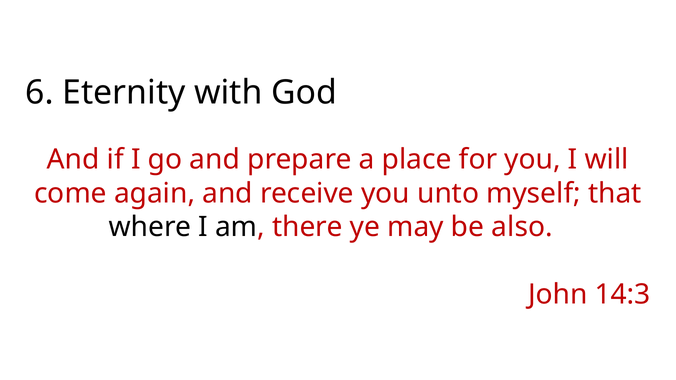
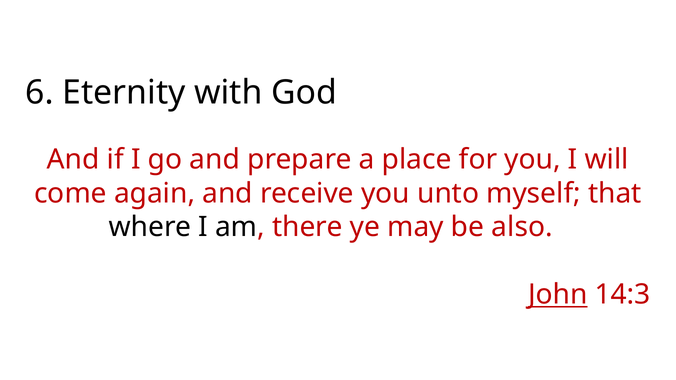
John underline: none -> present (558, 295)
